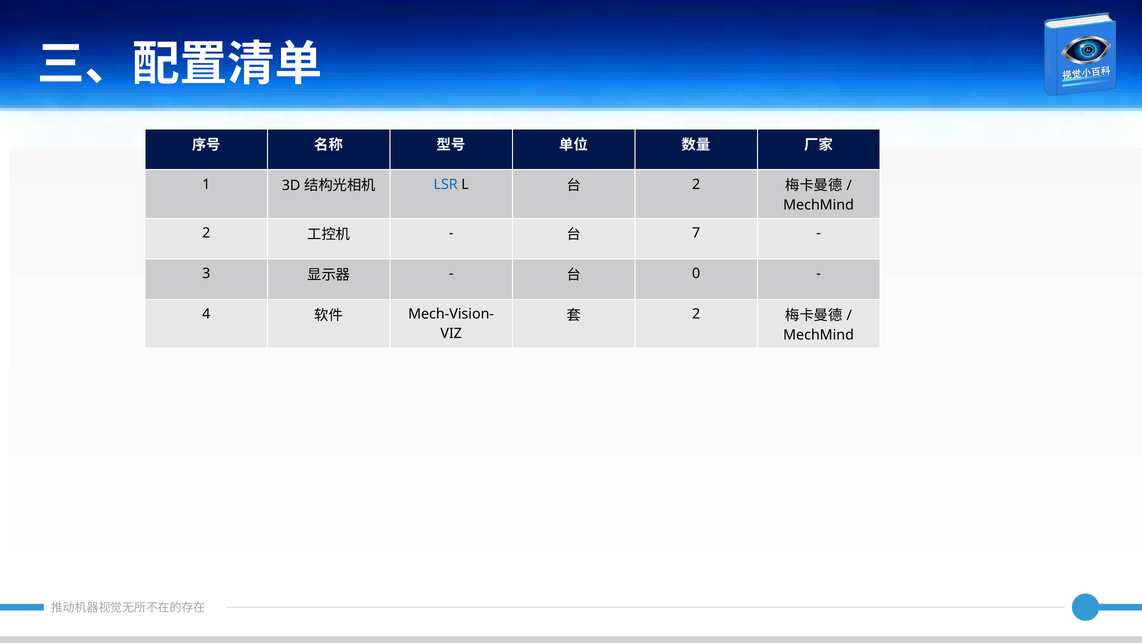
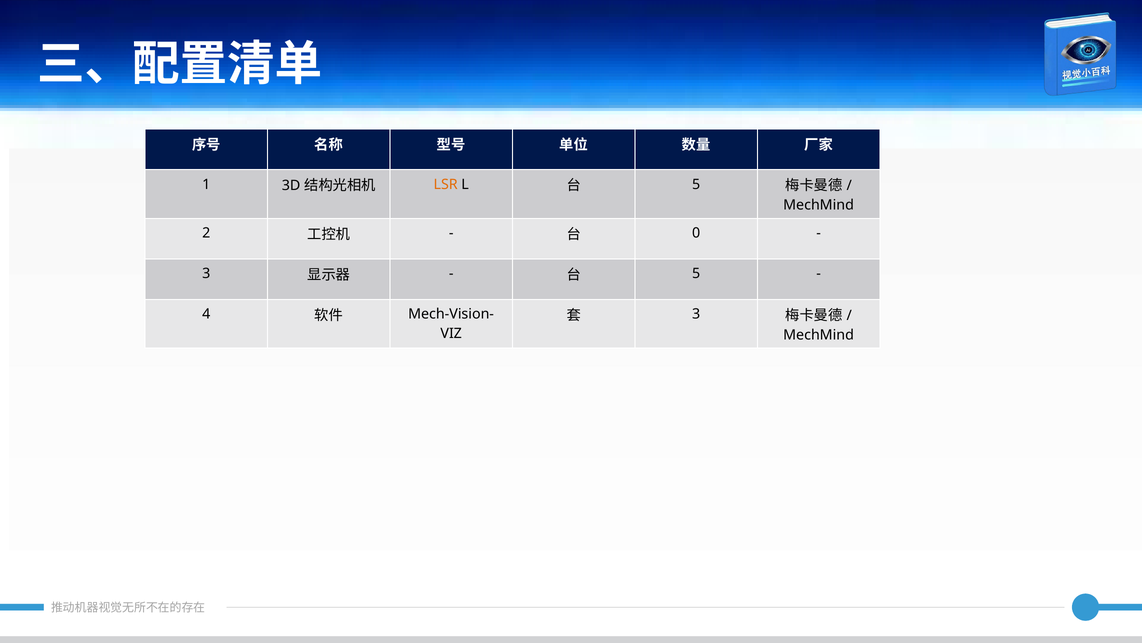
LSR colour: blue -> orange (446, 184)
2: 2 -> 5 (696, 184)
7: 7 -> 0 (696, 233)
0: 0 -> 5 (696, 273)
2: 2 -> 3 (696, 314)
